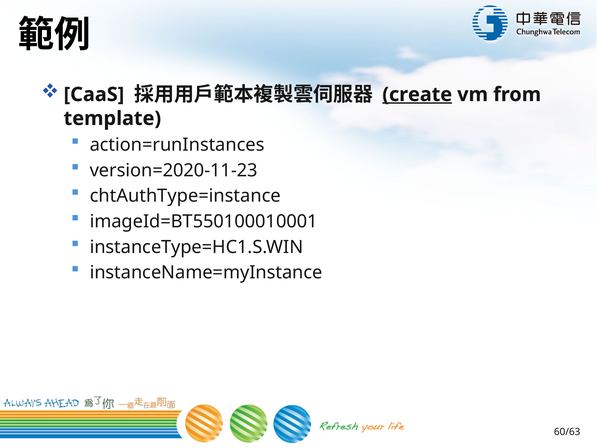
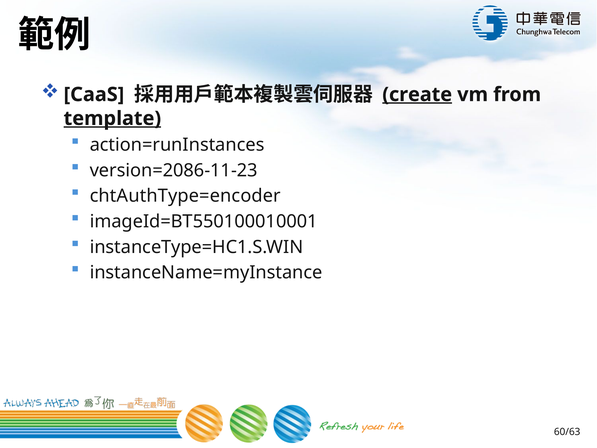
template underline: none -> present (112, 118)
version=2020-11-23: version=2020-11-23 -> version=2086-11-23 (174, 170)
chtAuthType=instance: chtAuthType=instance -> chtAuthType=encoder (185, 196)
